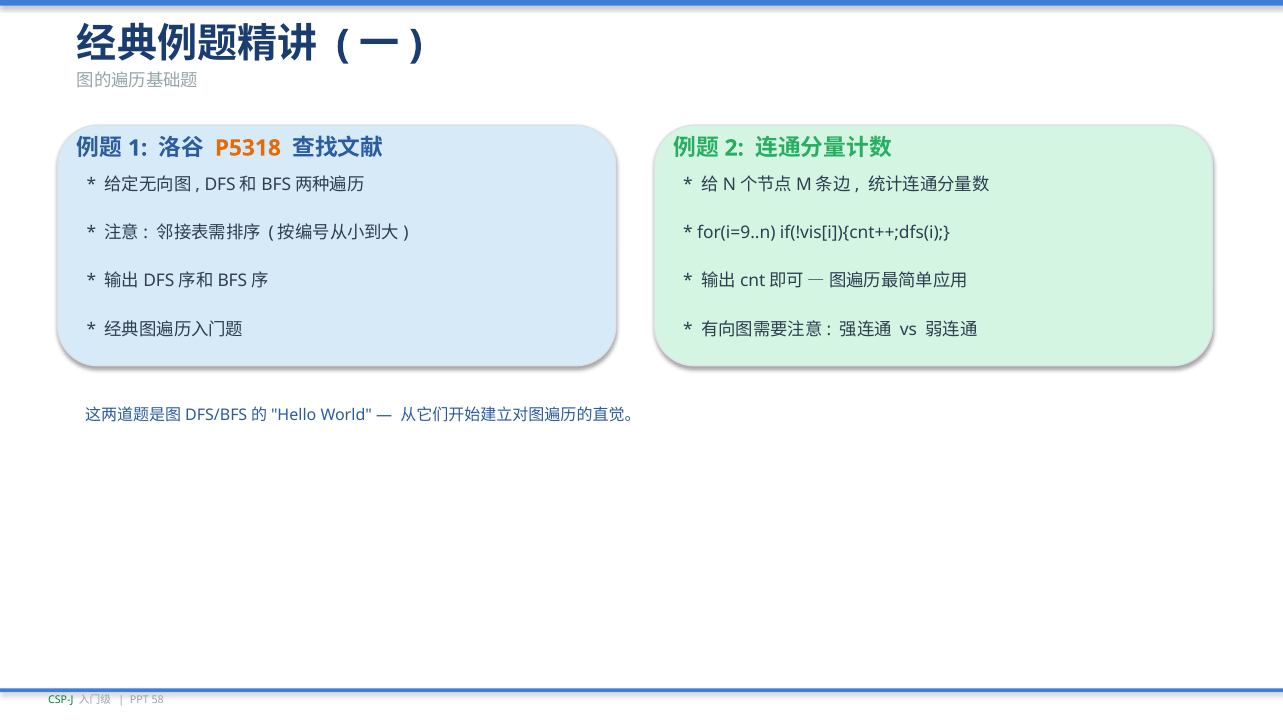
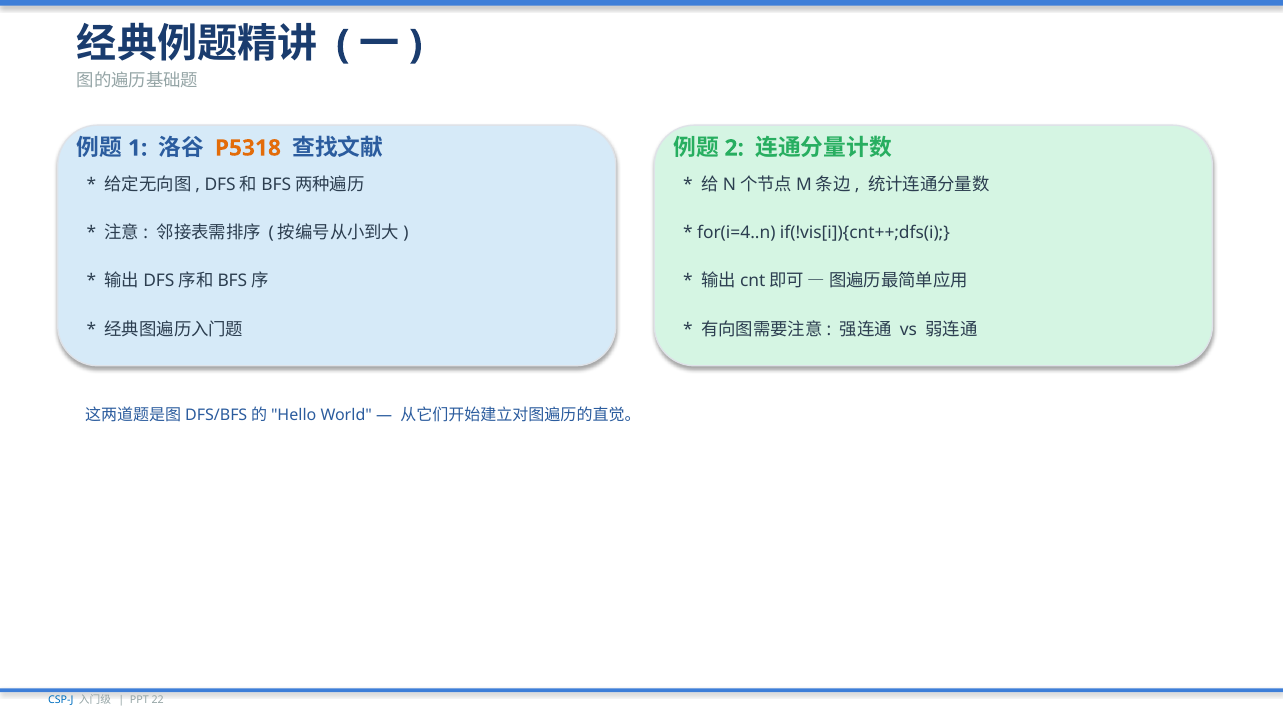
for(i=9..n: for(i=9..n -> for(i=4..n (736, 233)
CSP-J colour: green -> blue (61, 700)
58: 58 -> 22 (158, 700)
